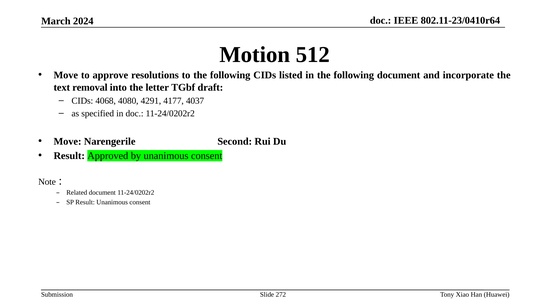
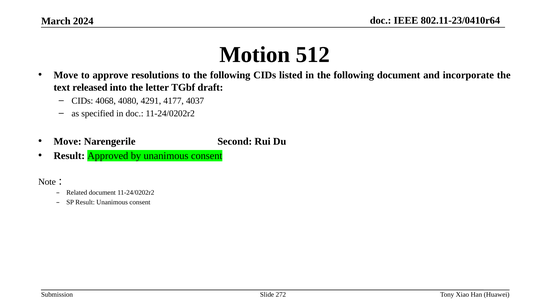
removal: removal -> released (90, 87)
